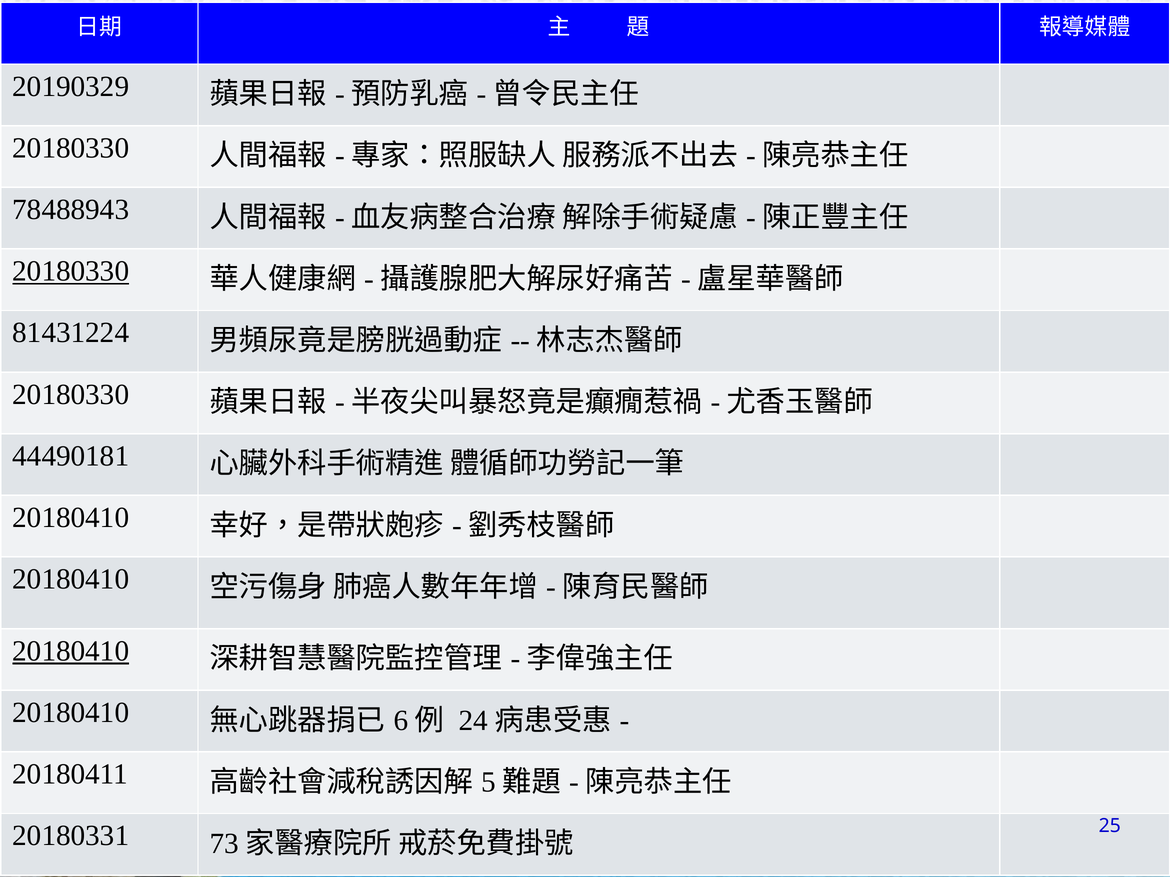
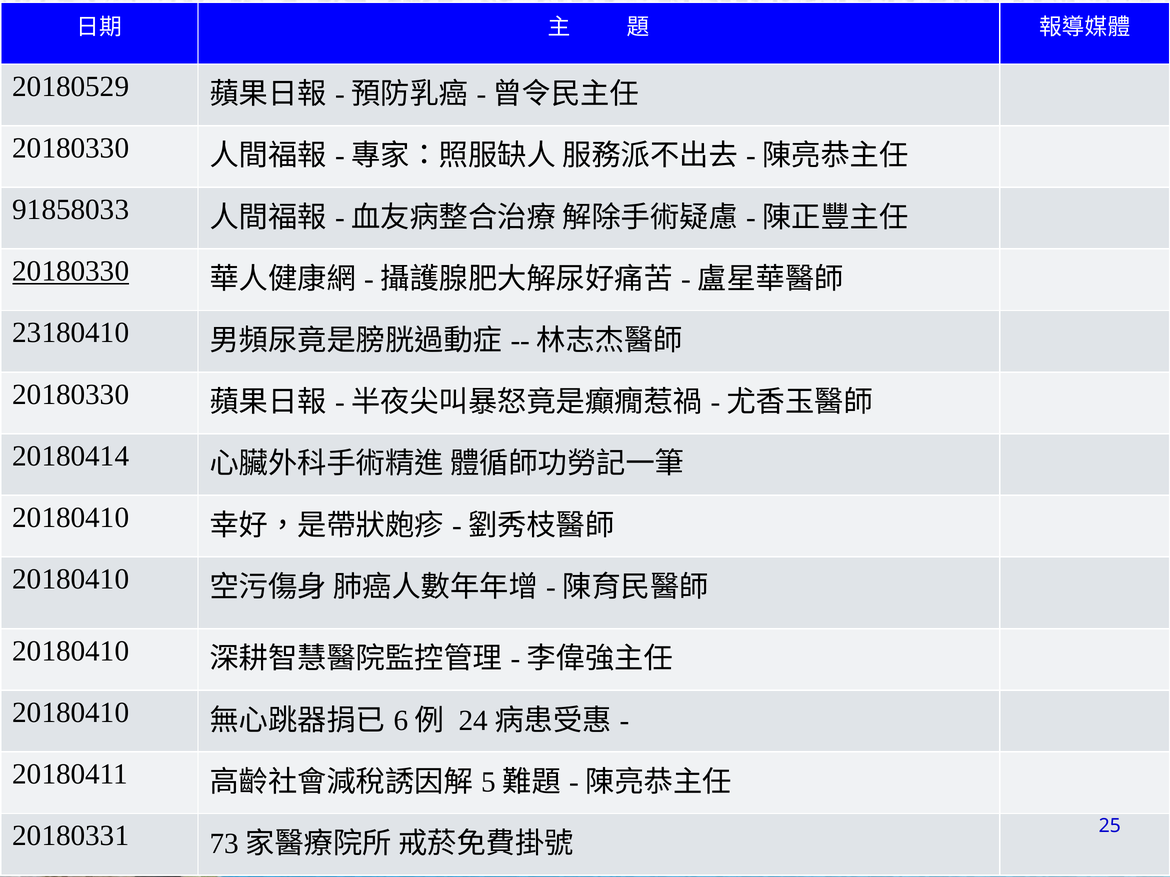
20190329: 20190329 -> 20180529 (71, 86)
78488943: 78488943 -> 91858033 (71, 210)
81431224: 81431224 -> 23180410 (71, 333)
44490181: 44490181 -> 20180414 (71, 456)
20180410 underline: present -> none (71, 651)
